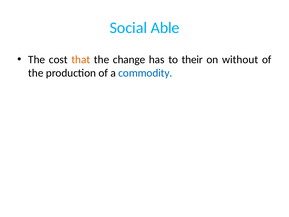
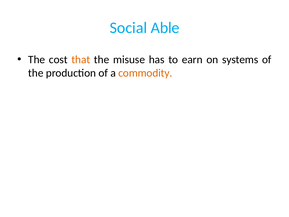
change: change -> misuse (129, 60)
their: their -> earn (192, 60)
without: without -> systems (240, 60)
commodity colour: blue -> orange (145, 73)
